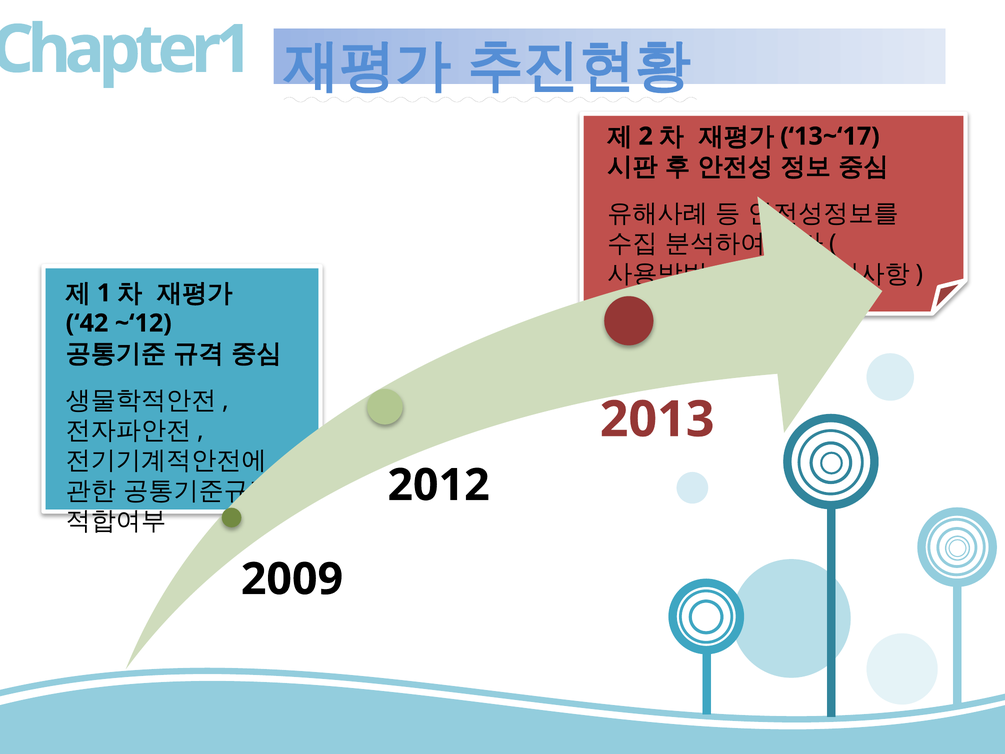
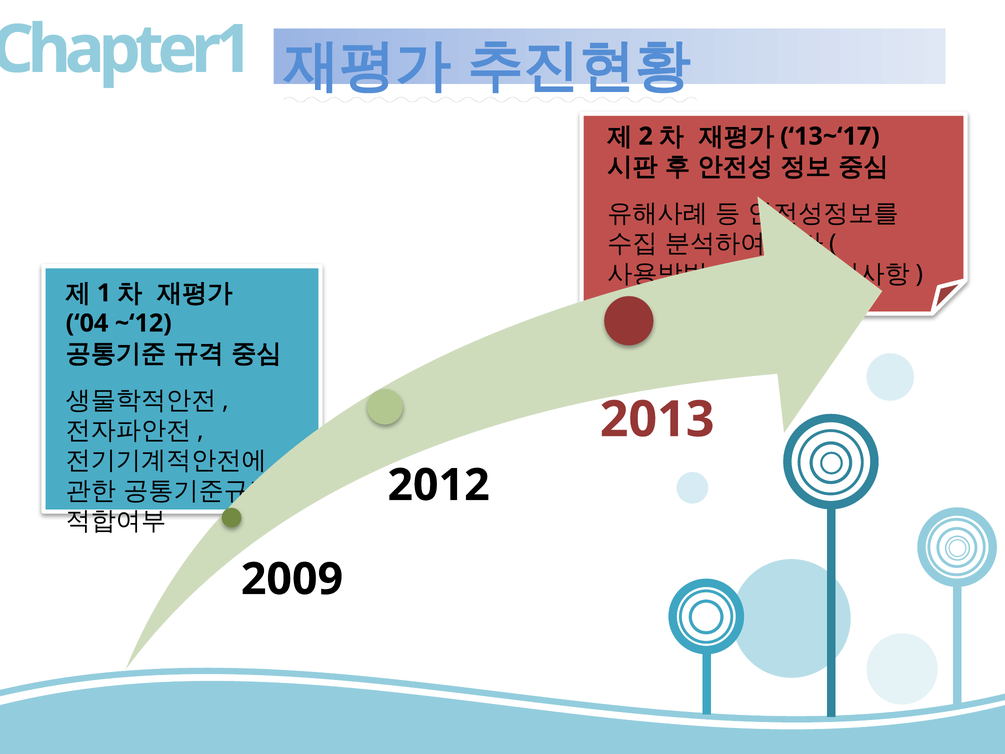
42: 42 -> 04 (87, 323)
